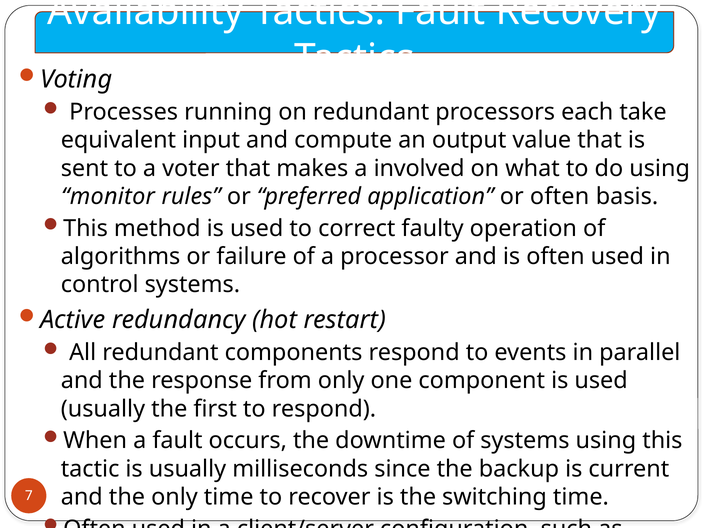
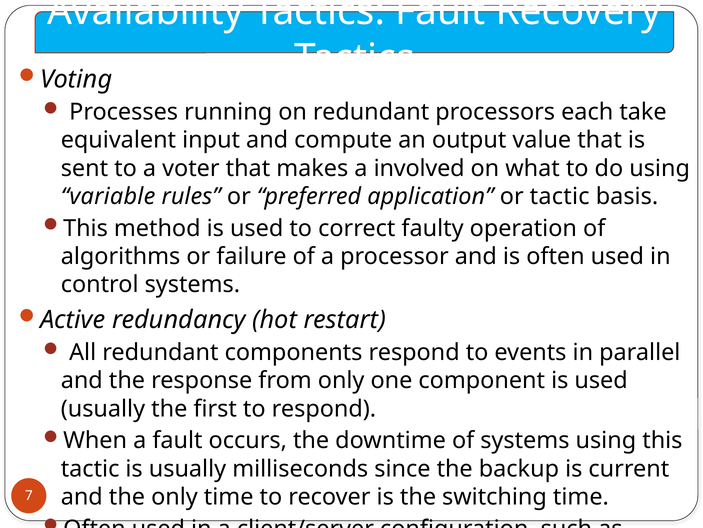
monitor: monitor -> variable (108, 196)
or often: often -> tactic (560, 196)
